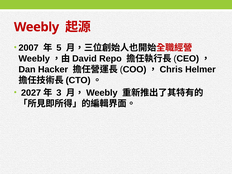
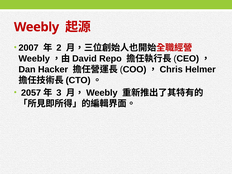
5: 5 -> 2 (59, 48)
2027: 2027 -> 2057 (31, 93)
